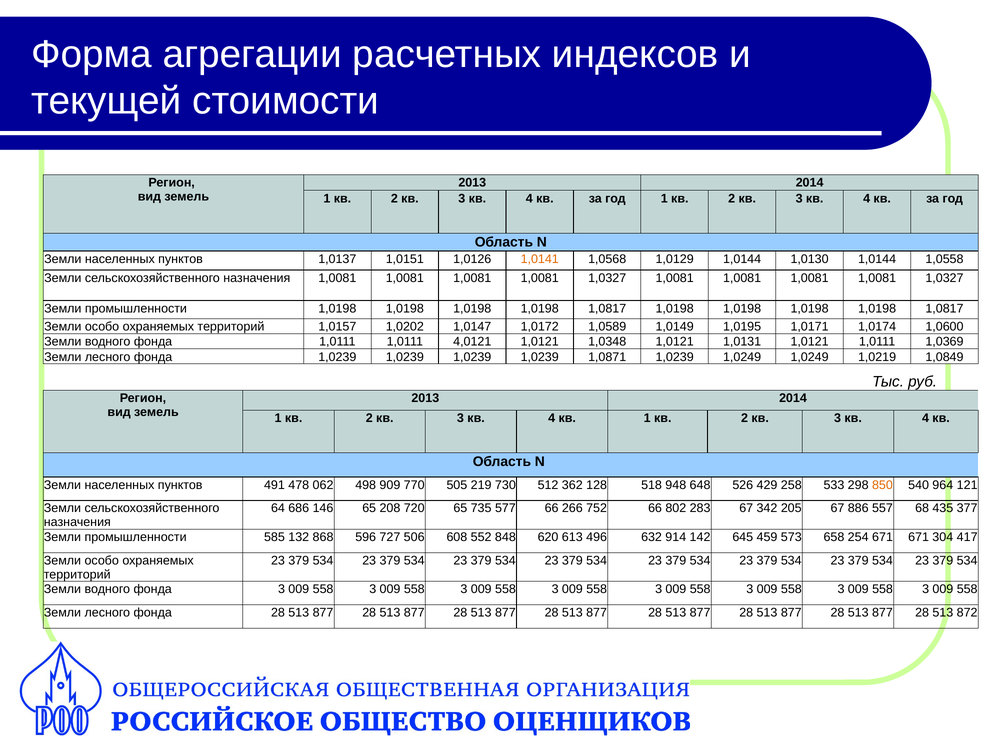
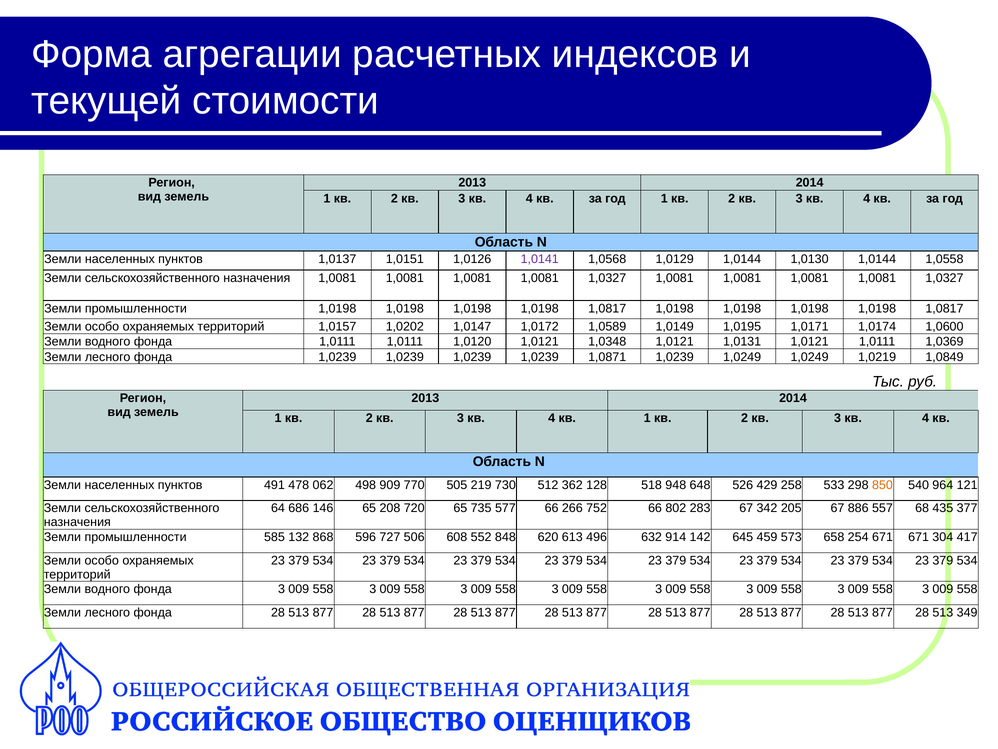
1,0141 colour: orange -> purple (540, 259)
4,0121: 4,0121 -> 1,0120 (472, 342)
872: 872 -> 349 (967, 612)
